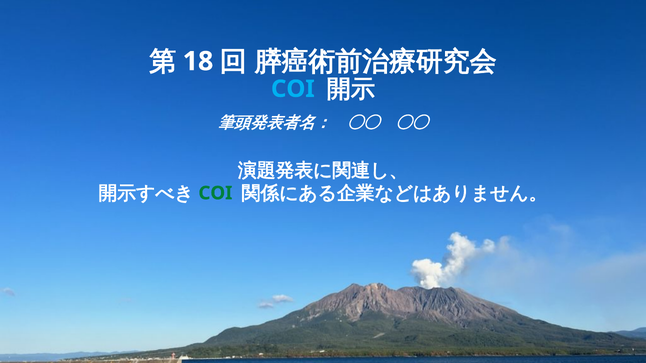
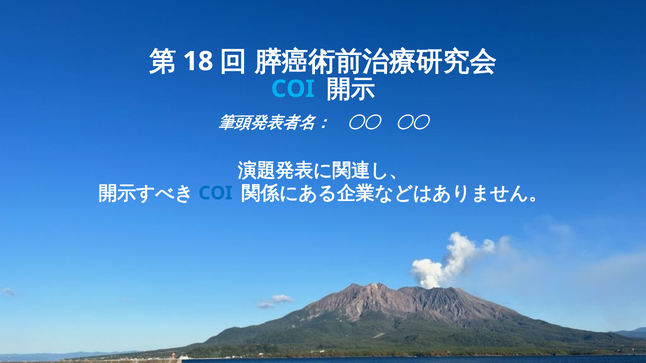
COI colour: green -> blue (215, 193)
